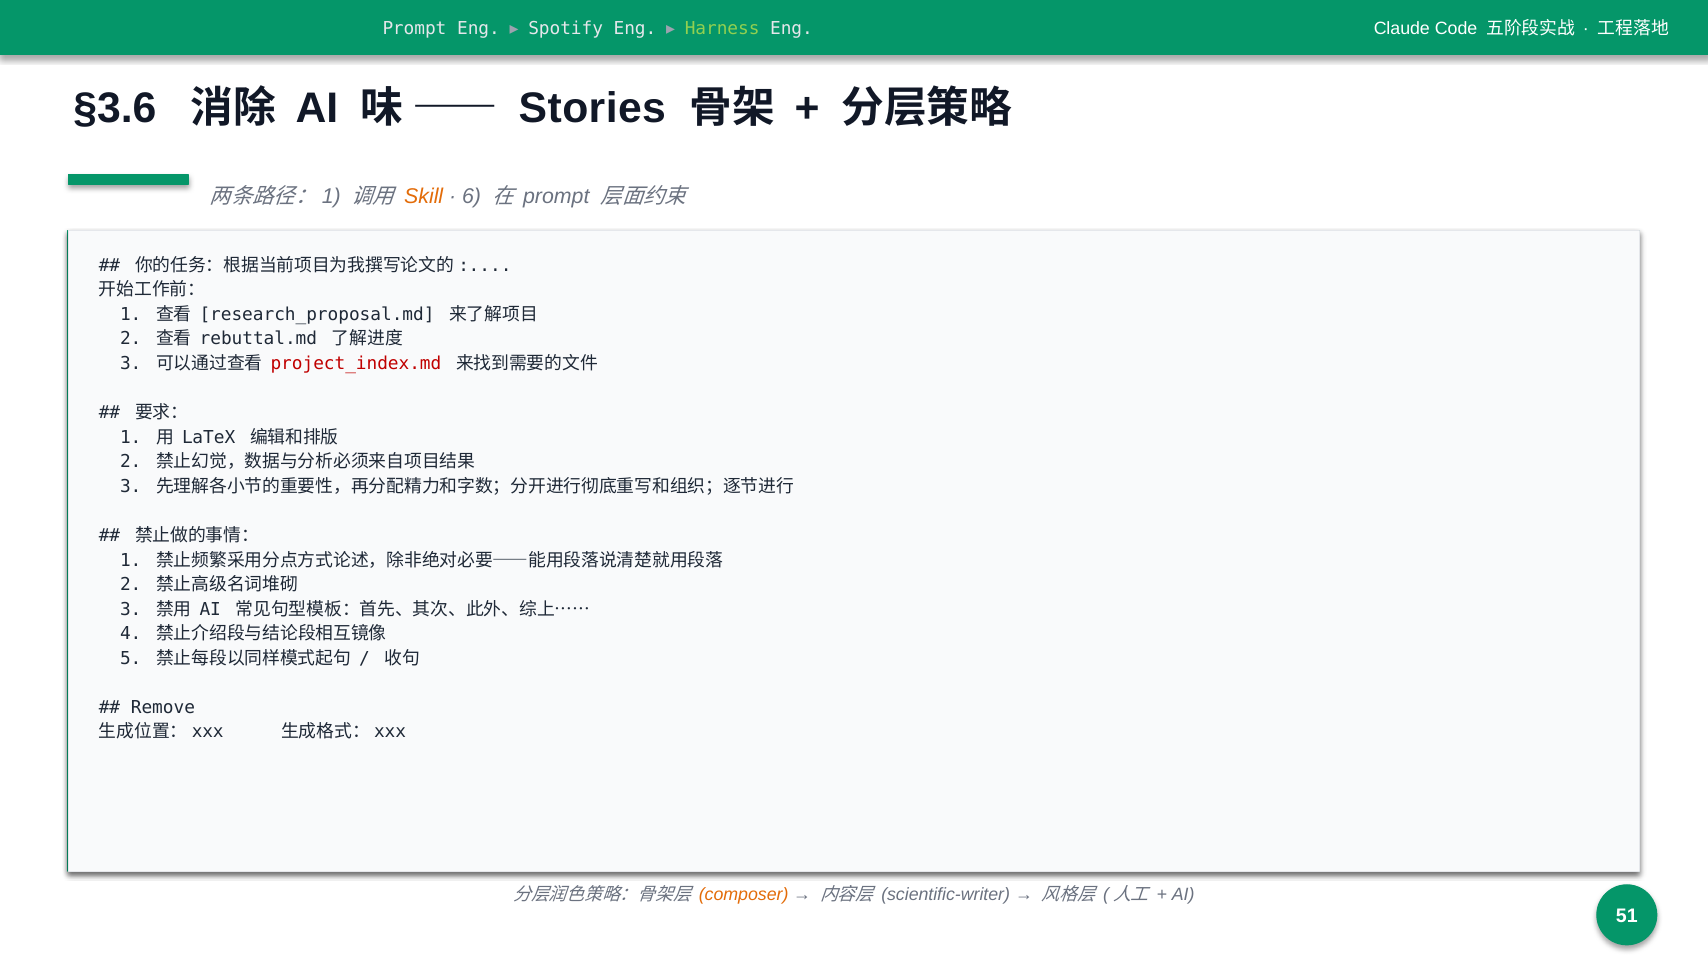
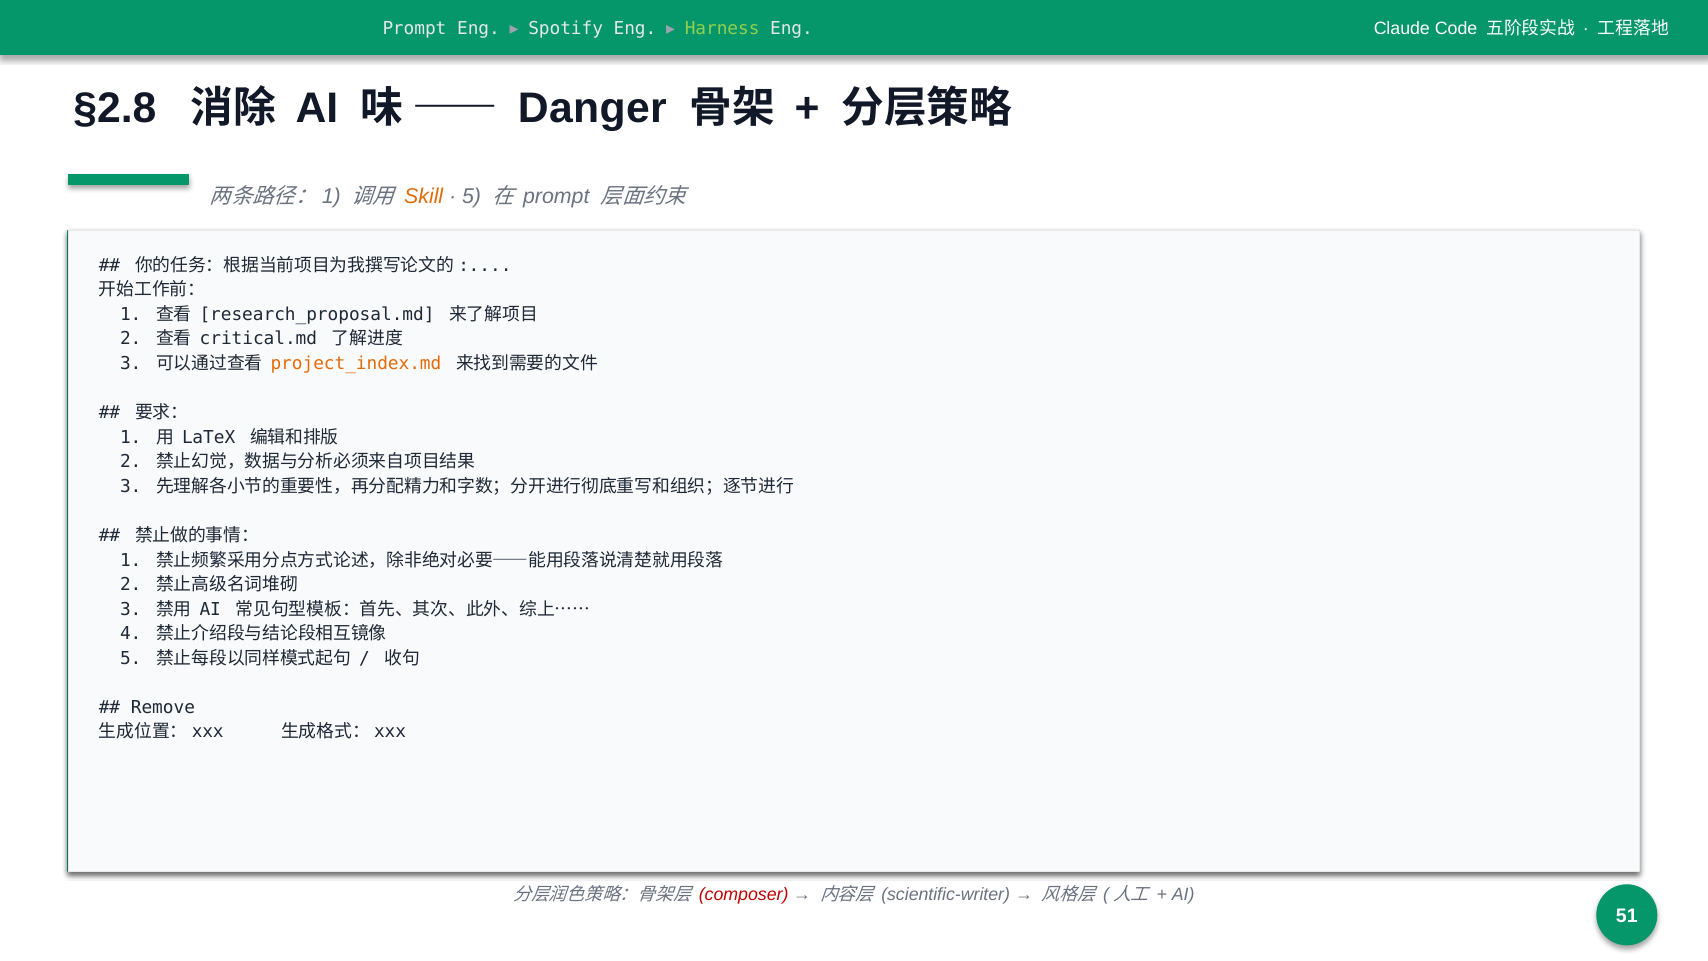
§3.6: §3.6 -> §2.8 (115, 108)
Stories: Stories -> Danger (592, 108)
6: 6 -> 5 (472, 196)
rebuttal.md: rebuttal.md -> critical.md (258, 339)
project_index.md colour: red -> orange (356, 363)
composer colour: orange -> red (744, 894)
